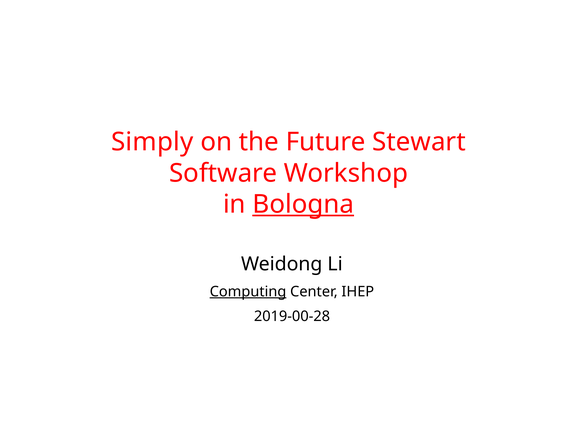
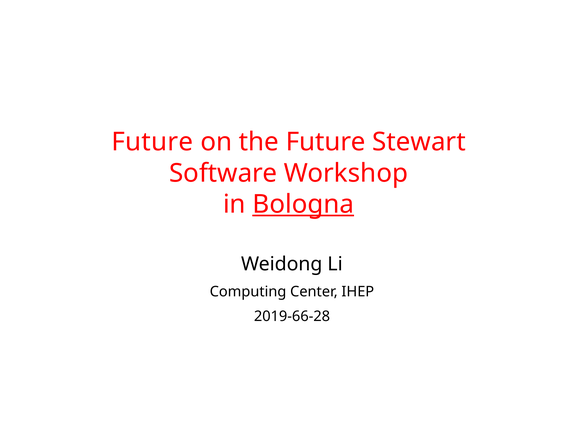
Simply: Simply -> Future (152, 142)
Computing underline: present -> none (248, 292)
2019-00-28: 2019-00-28 -> 2019-66-28 (292, 316)
